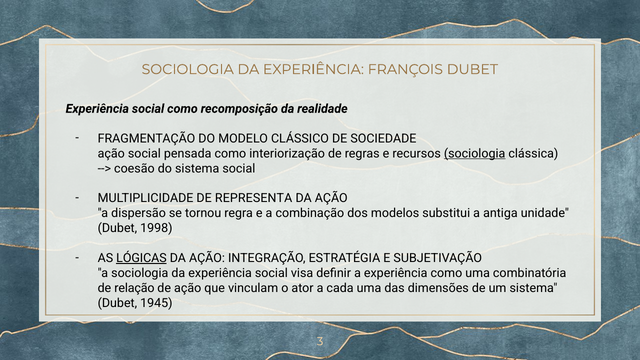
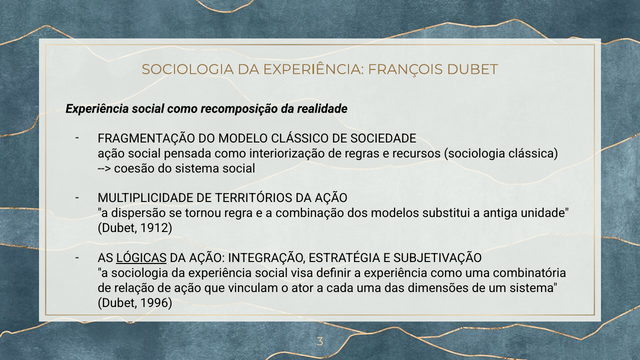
sociologia underline: present -> none (475, 154)
REPRESENTA: REPRESENTA -> TERRITÓRIOS (254, 198)
1998: 1998 -> 1912 (156, 228)
1945: 1945 -> 1996 (156, 303)
